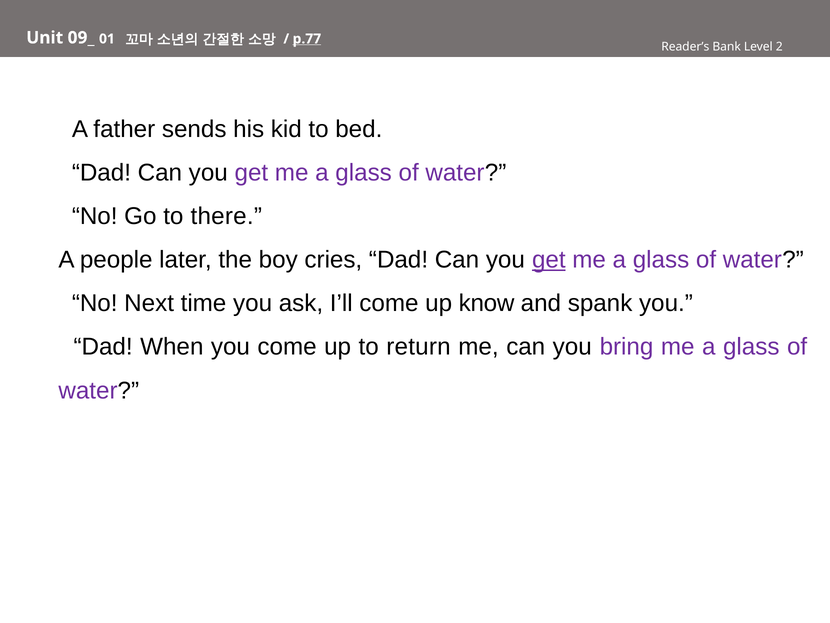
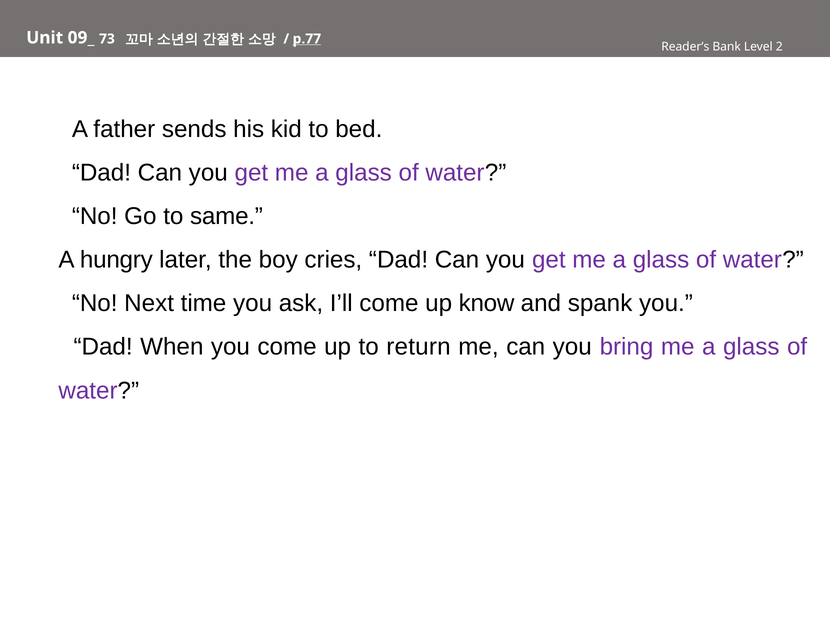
01: 01 -> 73 (107, 39)
there: there -> same (226, 216)
people: people -> hungry (116, 260)
get underline: present -> none (549, 260)
